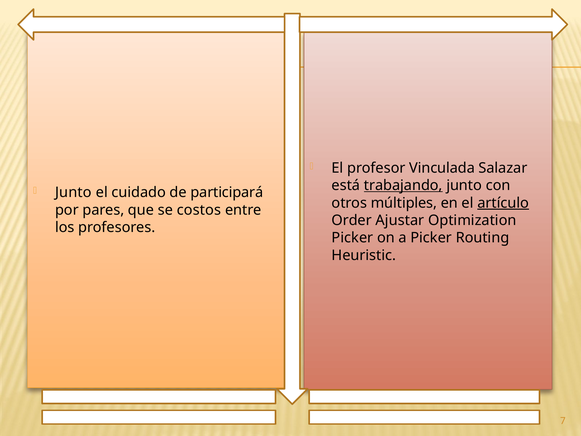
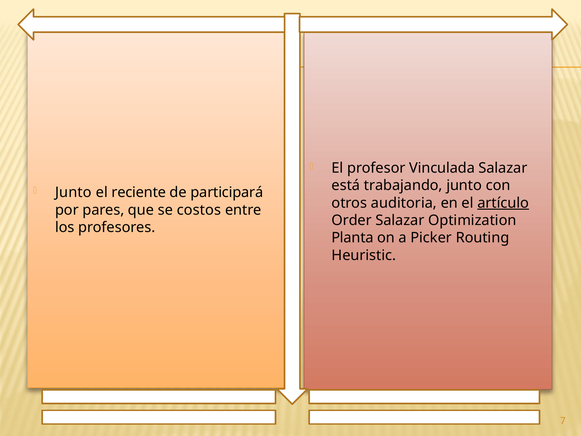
trabajando underline: present -> none (403, 185)
cuidado: cuidado -> reciente (139, 192)
múltiples: múltiples -> auditoria (404, 203)
Order Ajustar: Ajustar -> Salazar (400, 220)
Picker: Picker -> Planta (353, 238)
